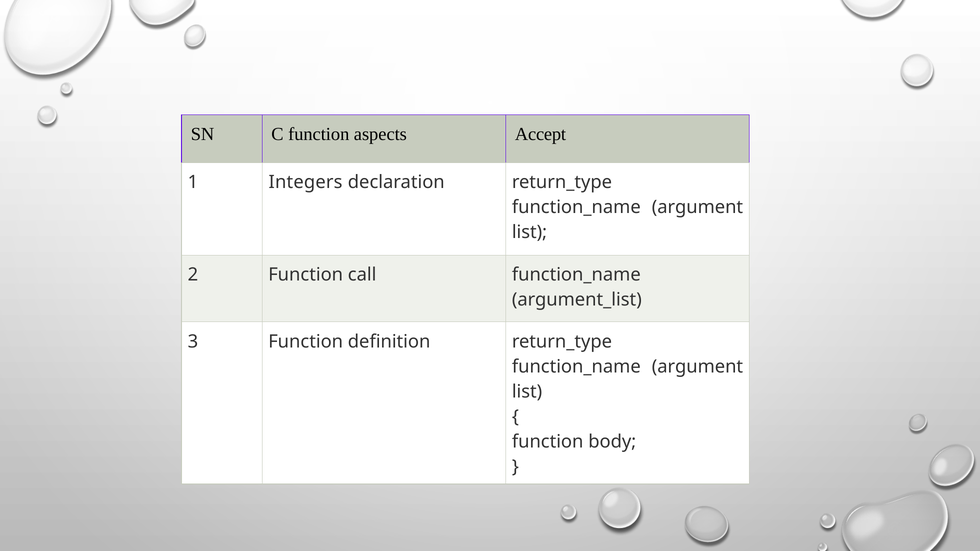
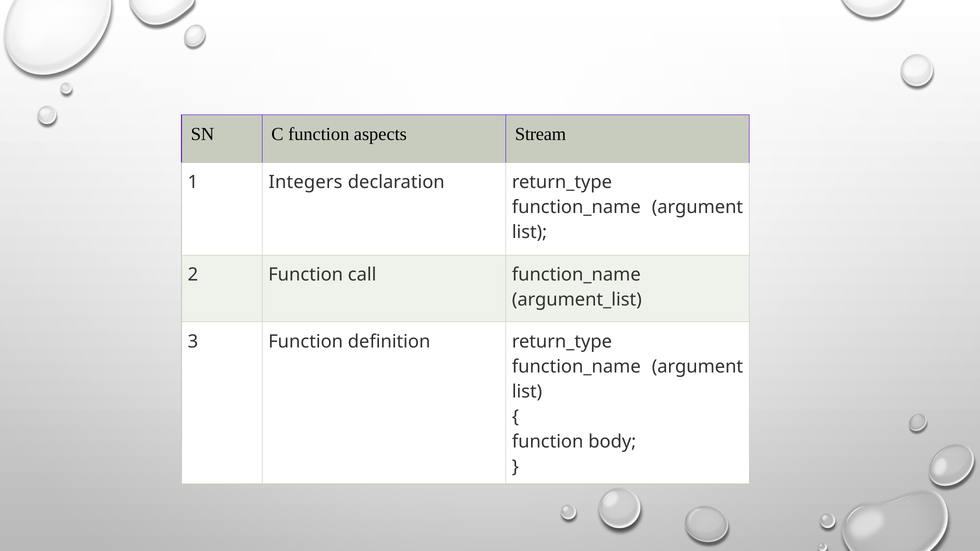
Accept: Accept -> Stream (541, 134)
